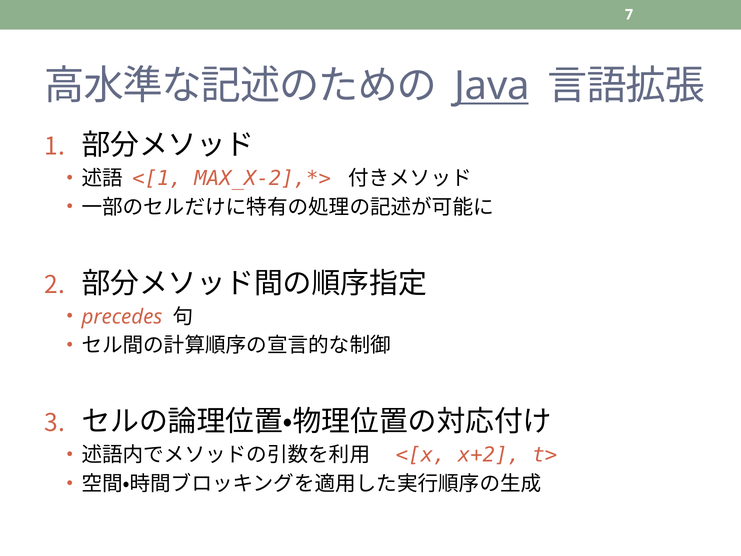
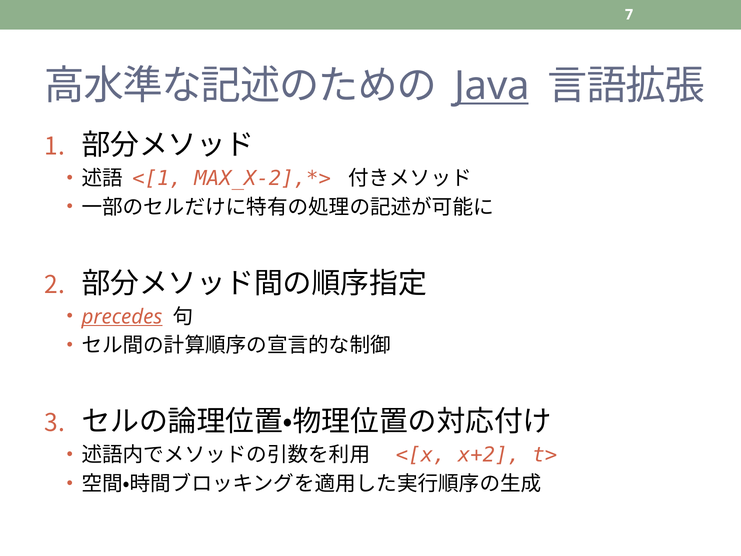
precedes underline: none -> present (122, 317)
